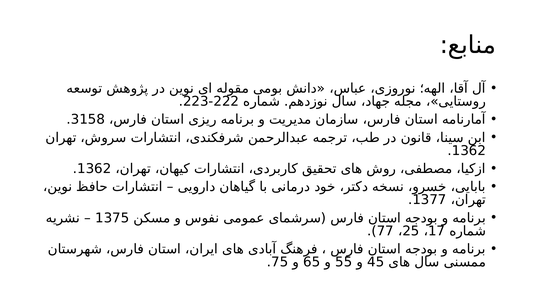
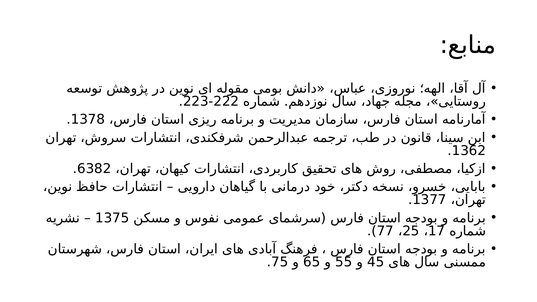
3158: 3158 -> 1378 (88, 120)
1362: 1362 -> 6382 (94, 169)
